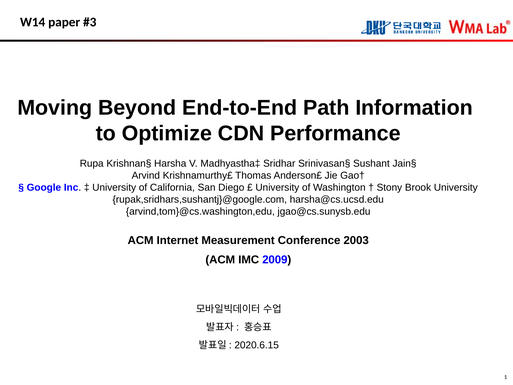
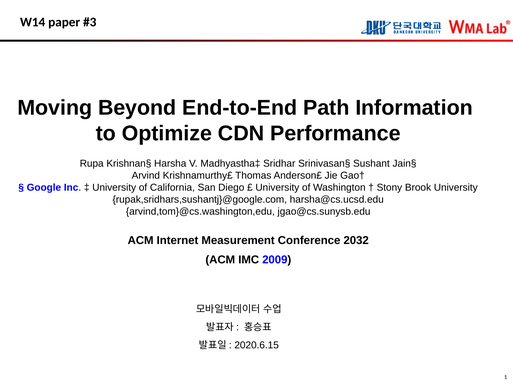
2003: 2003 -> 2032 (356, 240)
